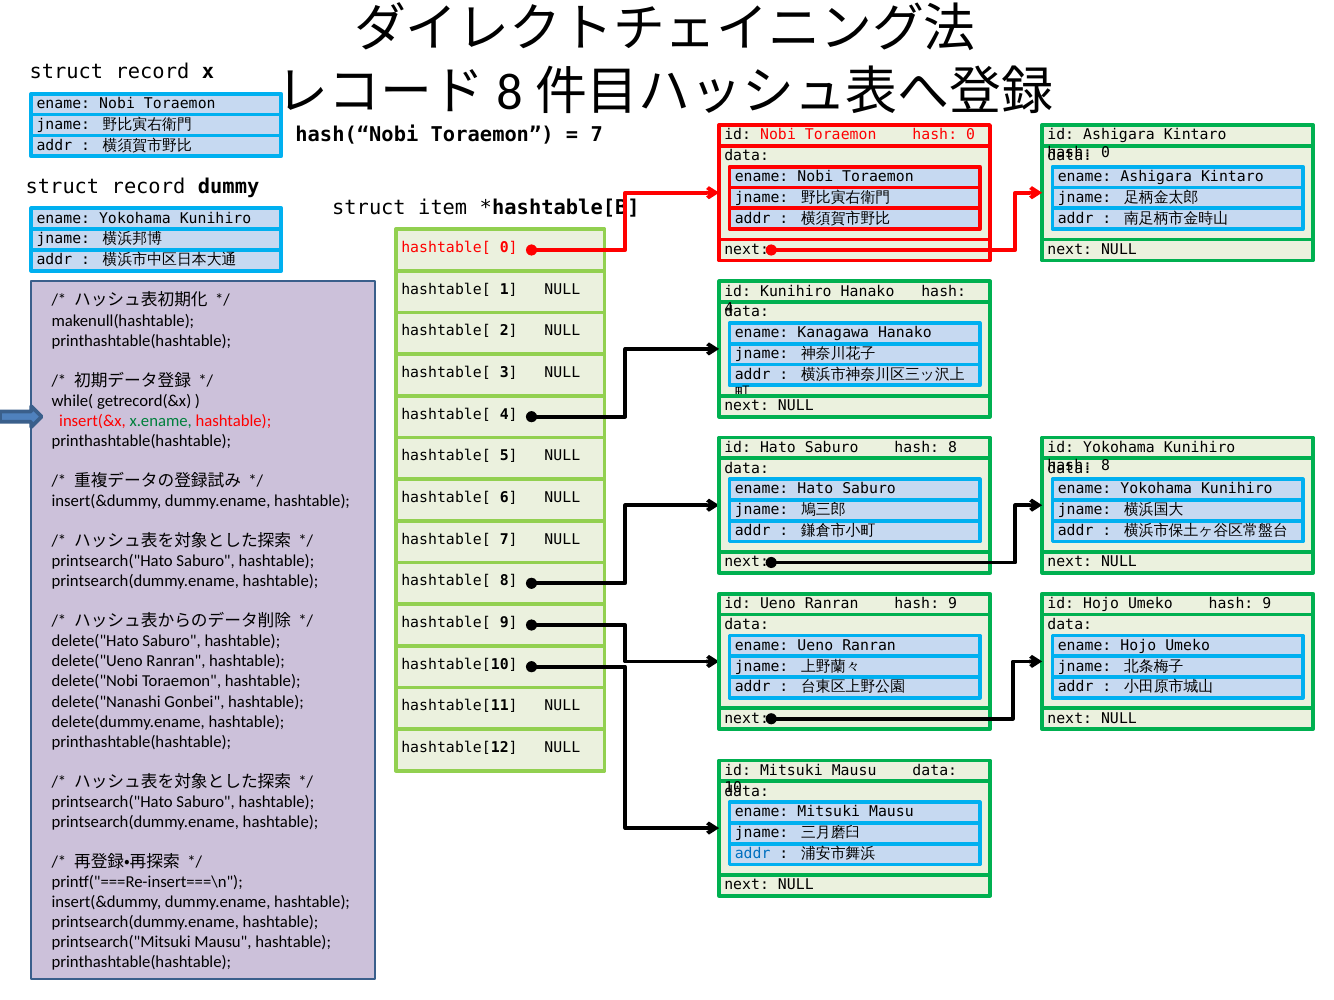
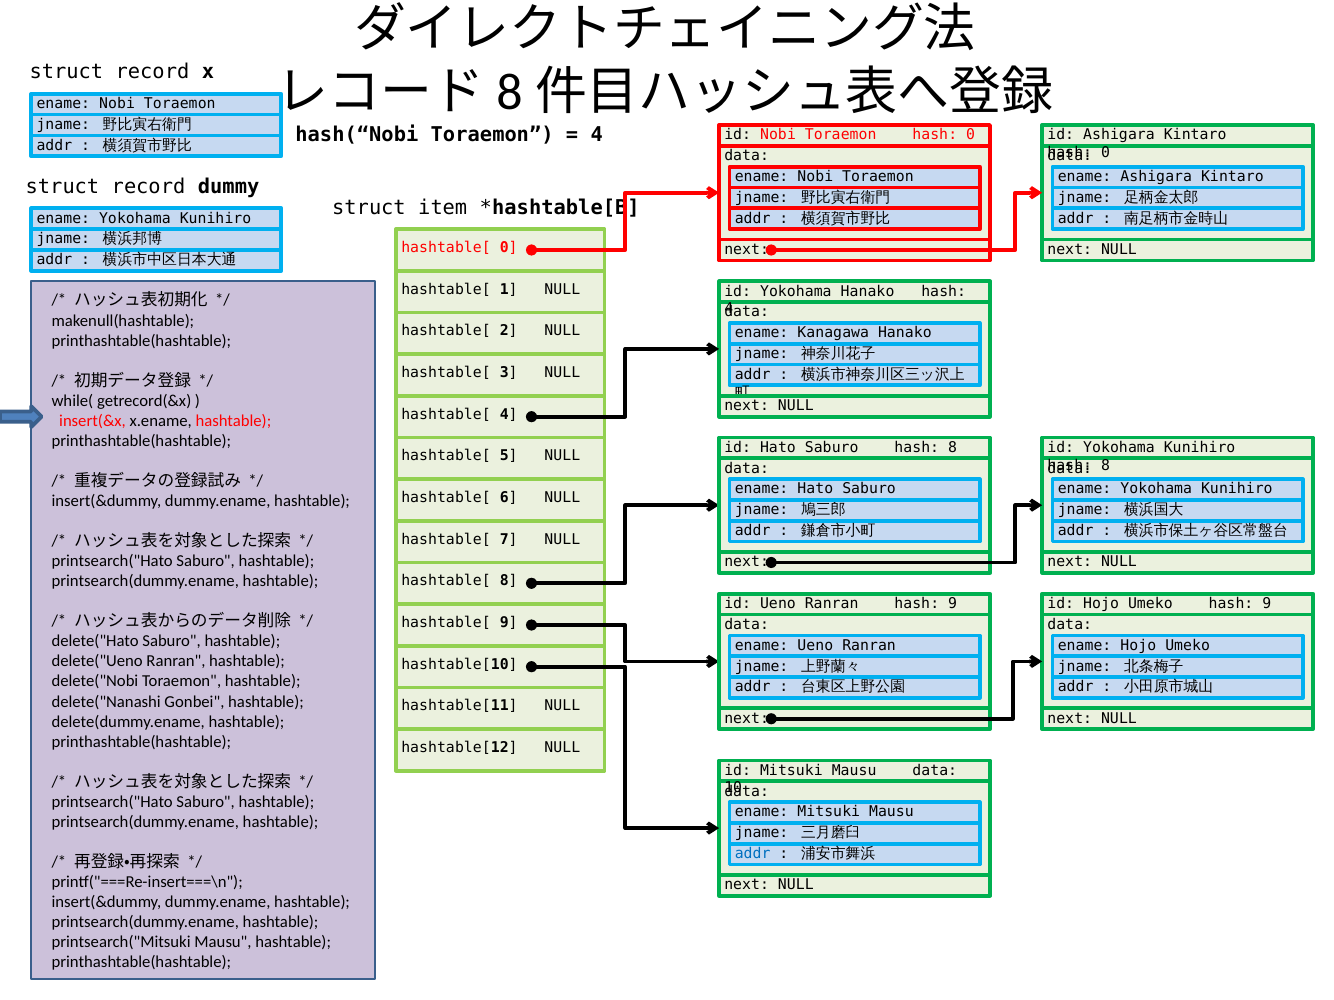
7: 7 -> 4 (597, 135)
Kunihiro: Kunihiro -> Yokohama (796, 291)
x.ename colour: green -> black (161, 421)
